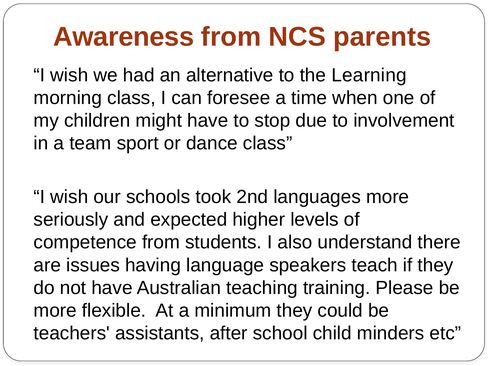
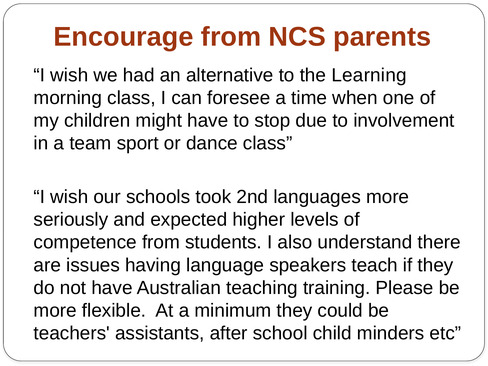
Awareness: Awareness -> Encourage (124, 37)
